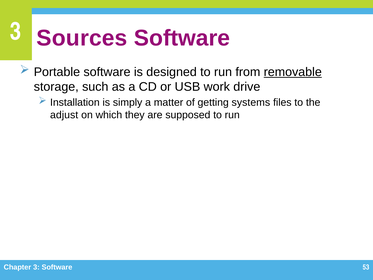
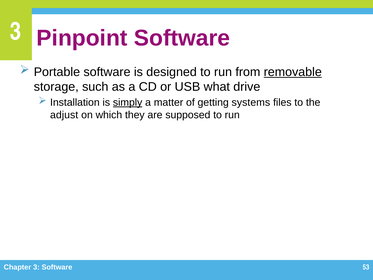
Sources: Sources -> Pinpoint (82, 38)
work: work -> what (217, 87)
simply underline: none -> present (128, 102)
